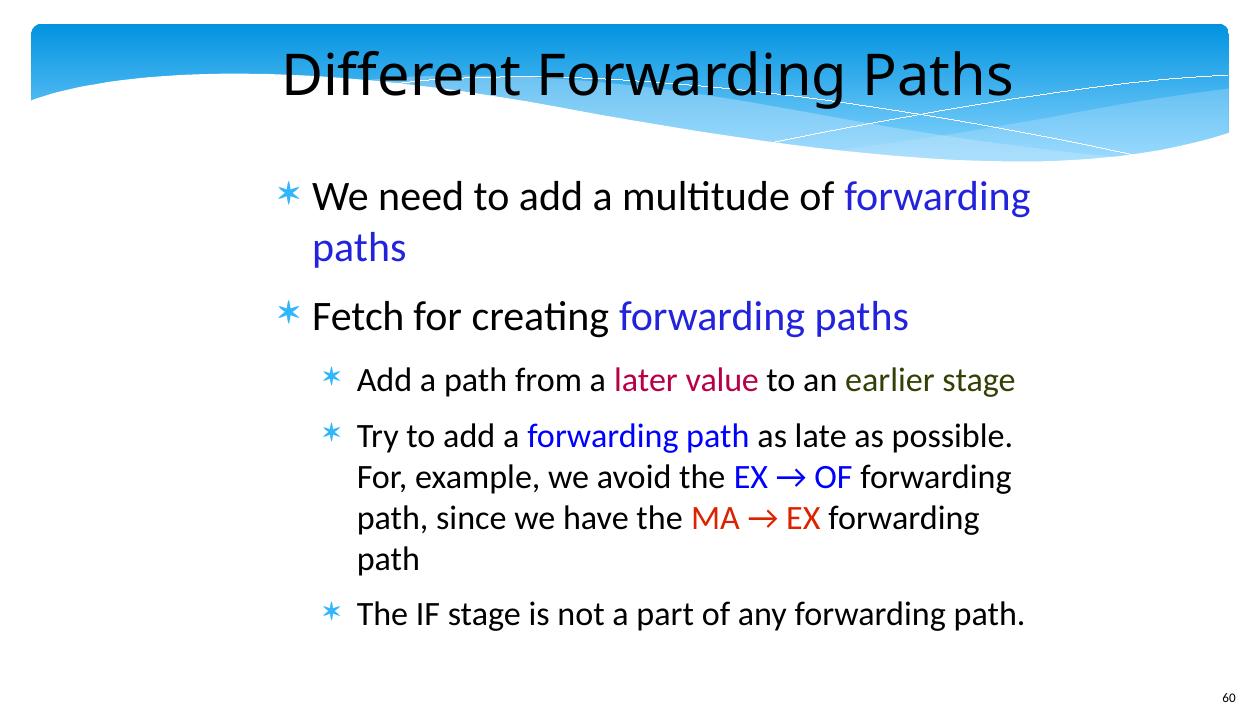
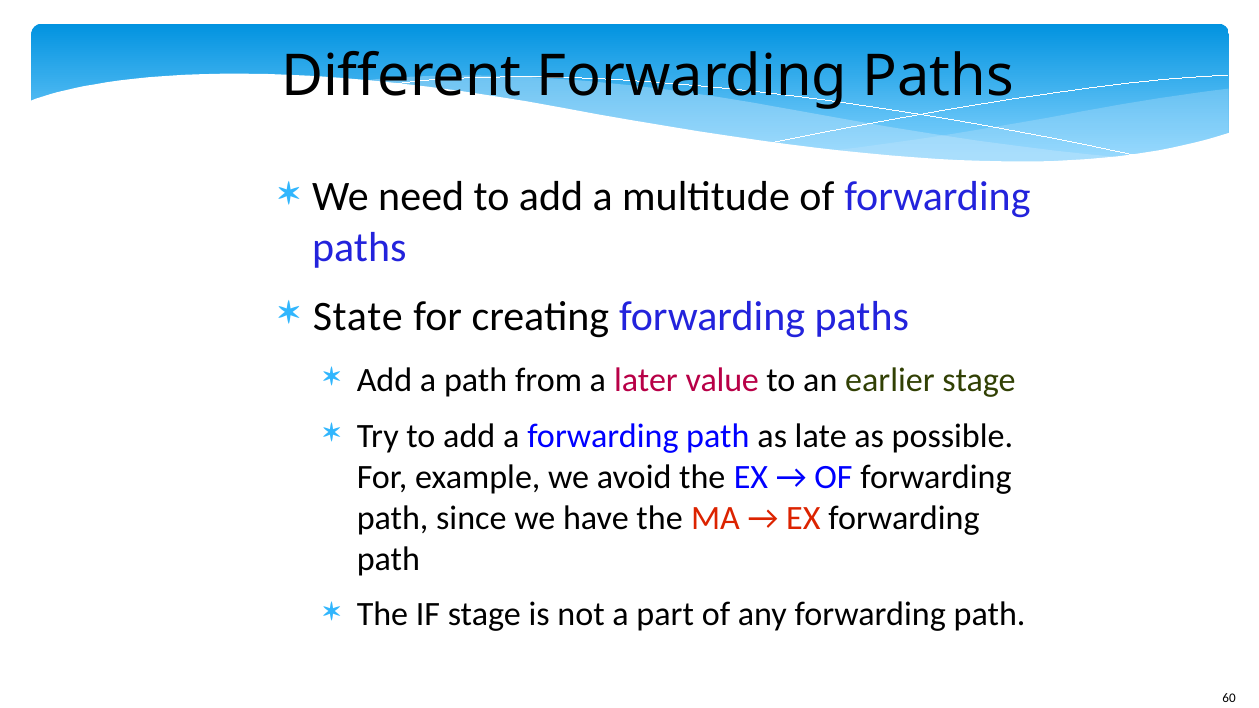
Fetch: Fetch -> State (358, 316)
